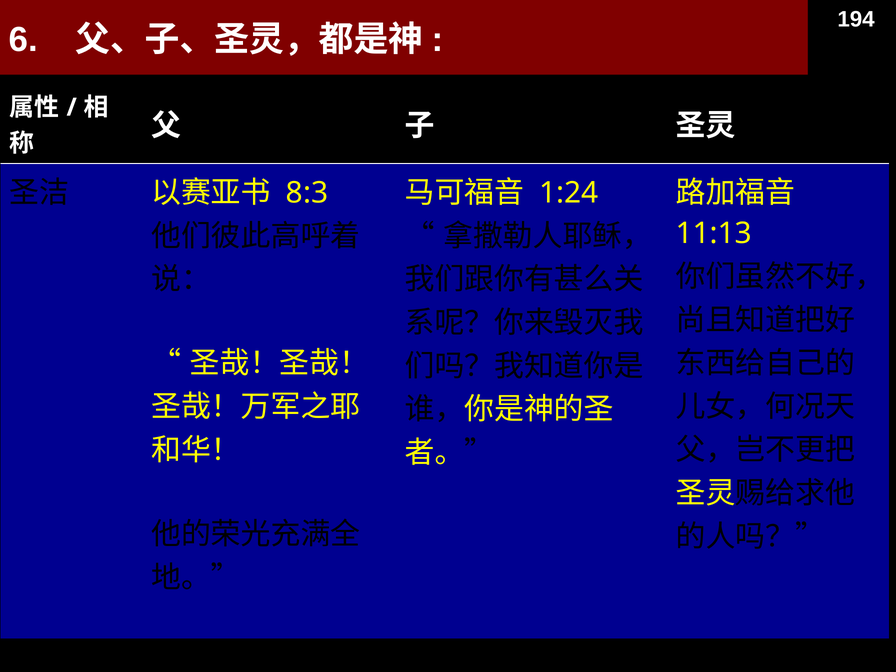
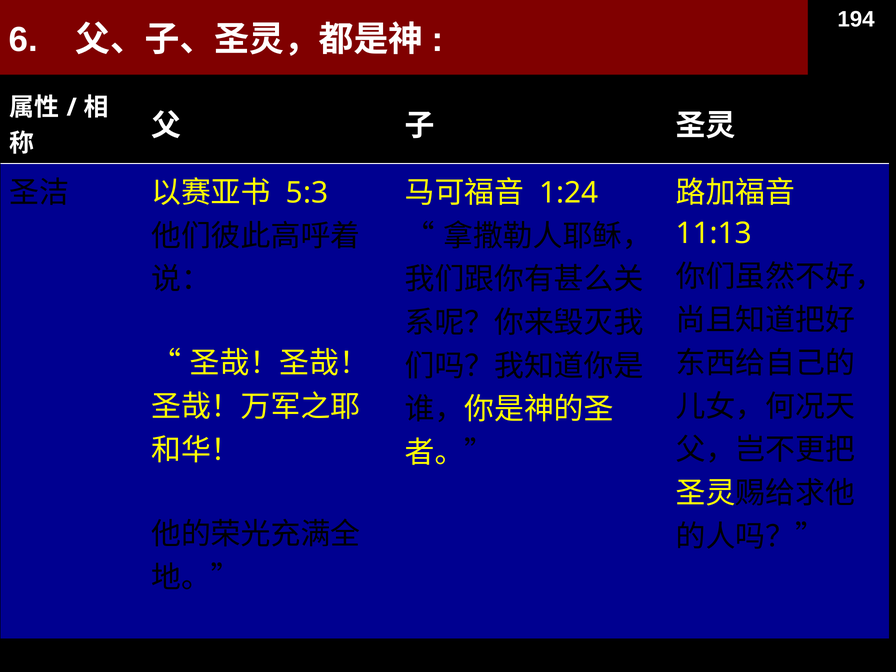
8:3: 8:3 -> 5:3 (307, 193)
